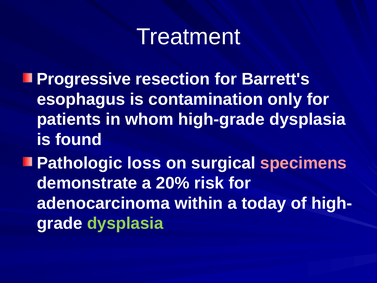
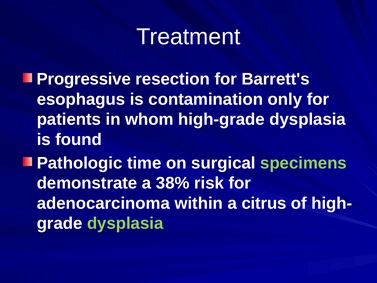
loss: loss -> time (144, 163)
specimens colour: pink -> light green (303, 163)
20%: 20% -> 38% (173, 183)
today: today -> citrus (264, 203)
